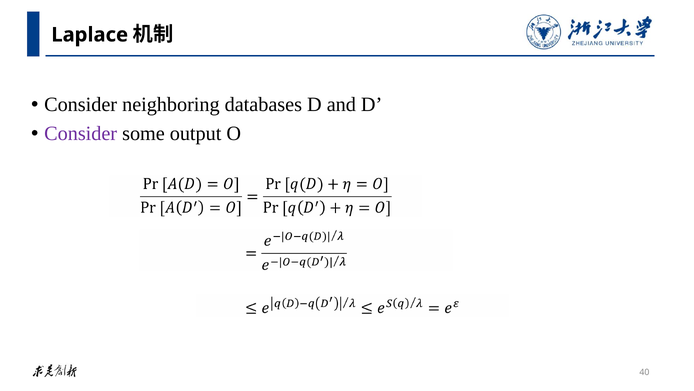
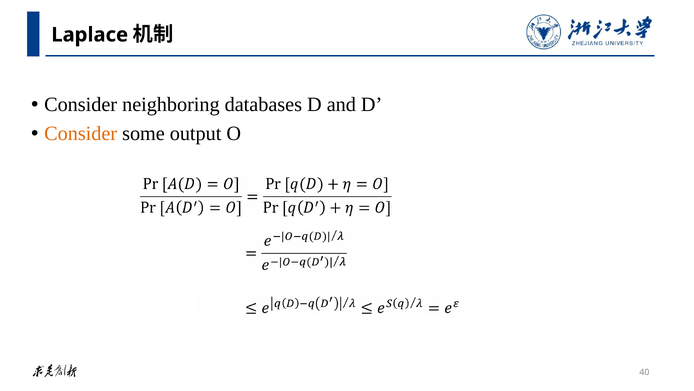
Consider colour: purple -> orange (81, 134)
